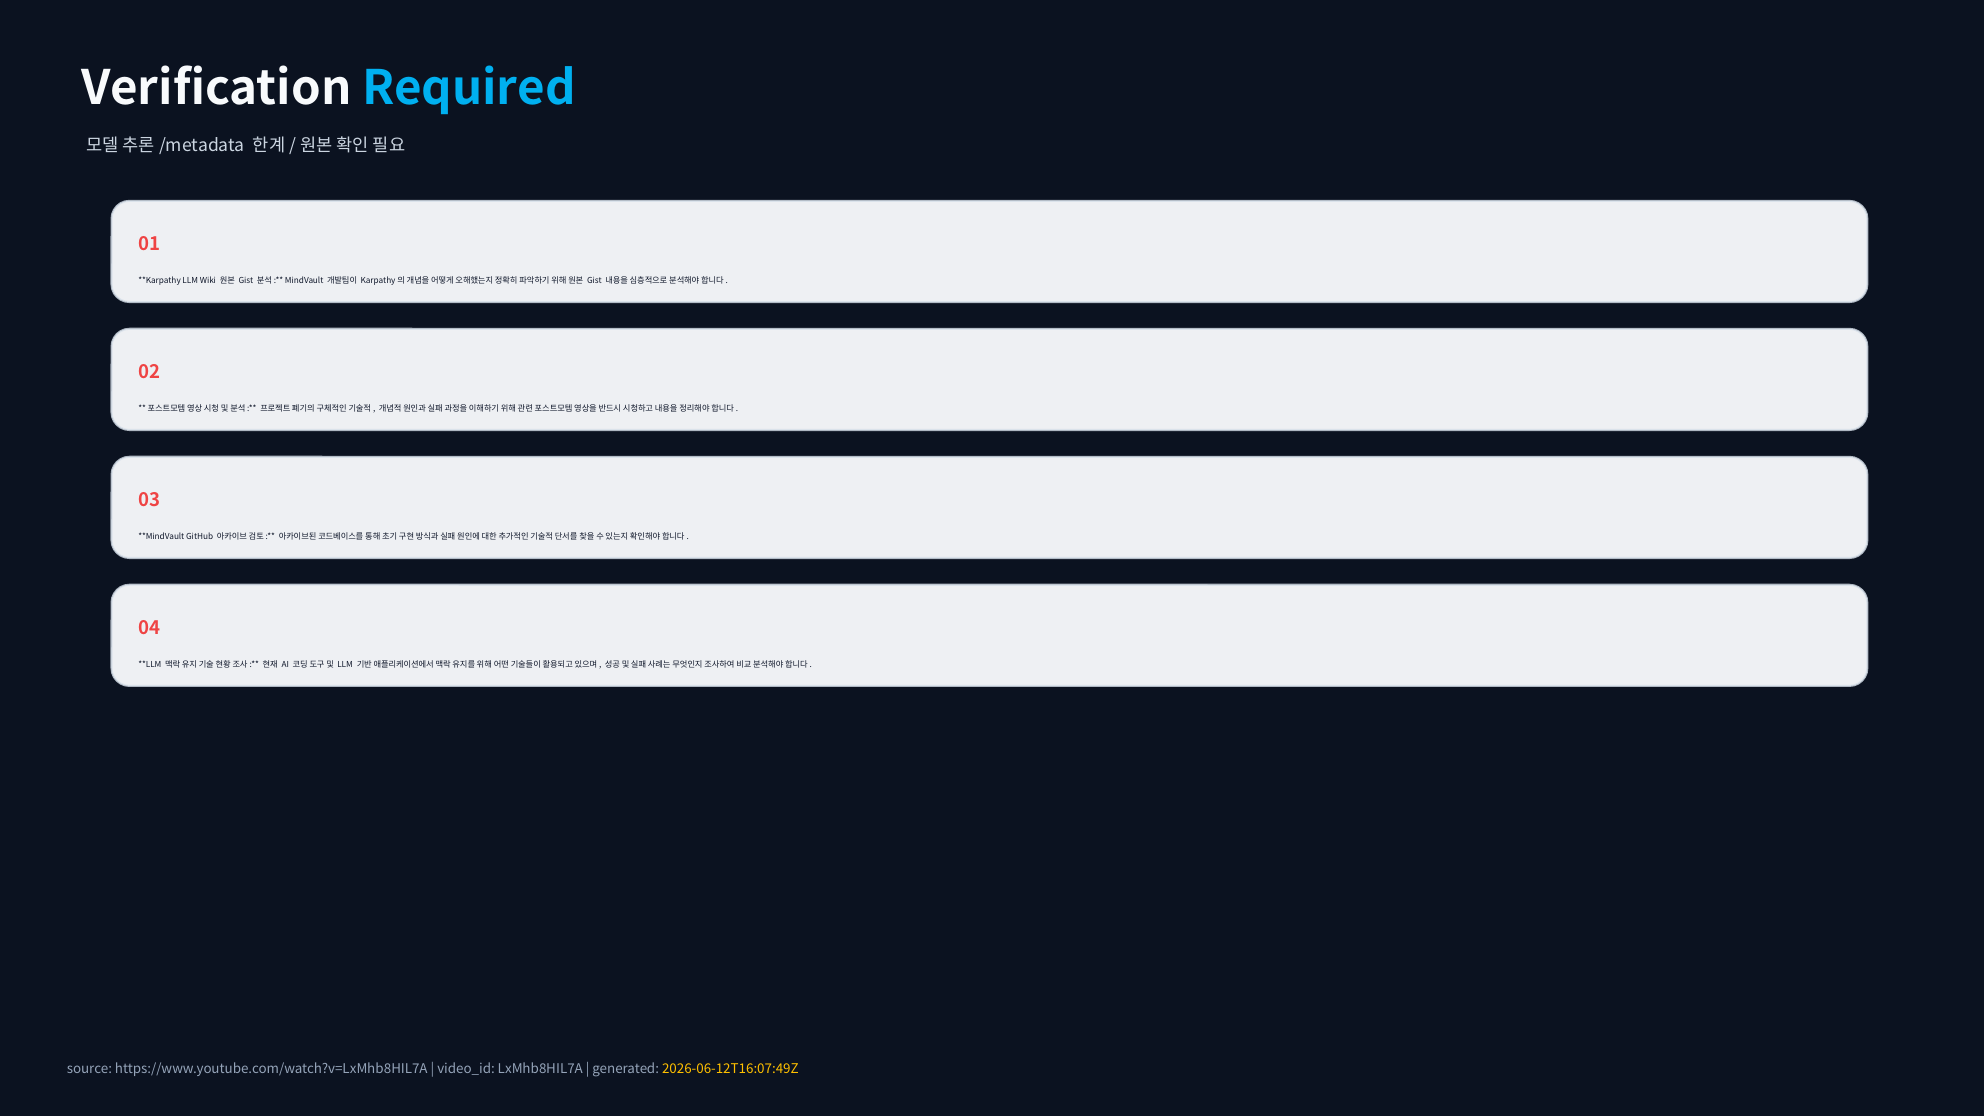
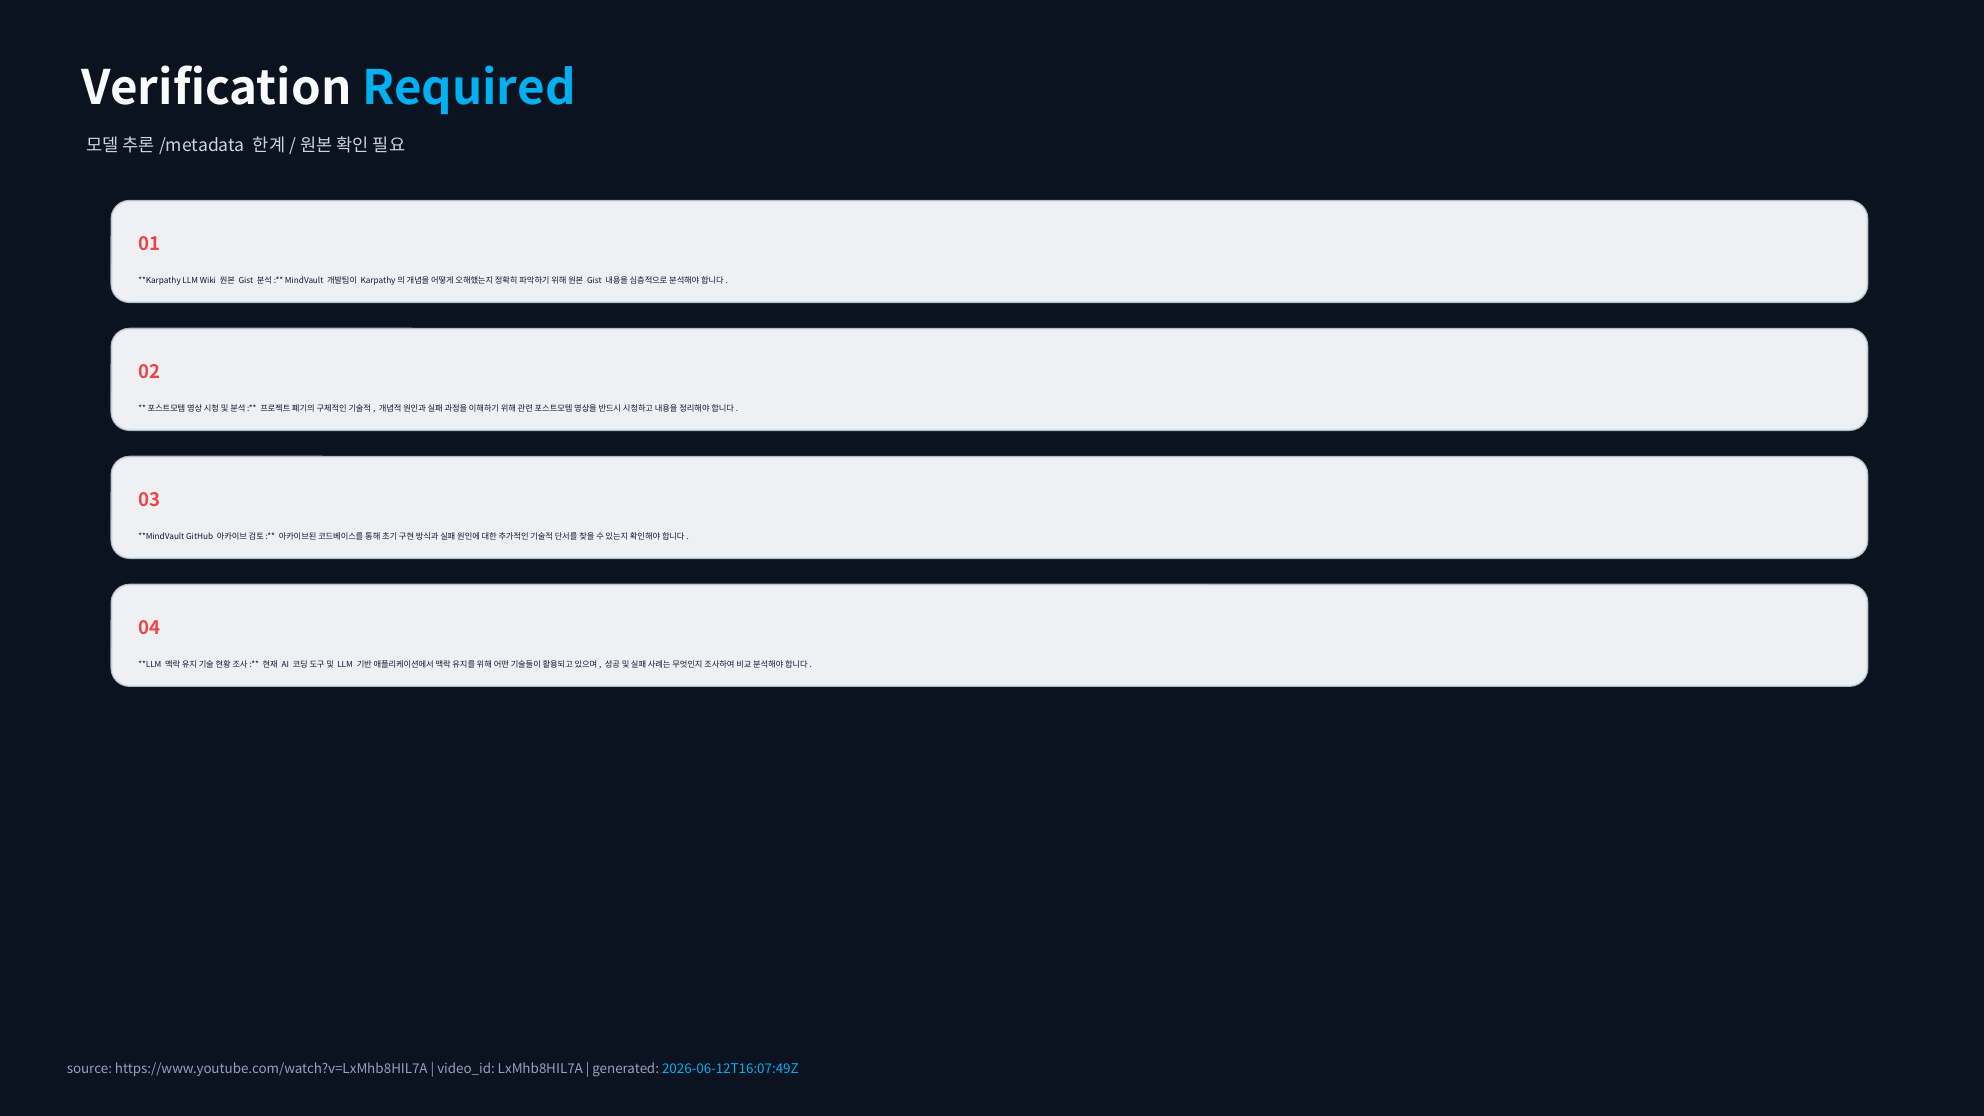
2026-06-12T16:07:49Z colour: yellow -> light blue (730, 1069)
